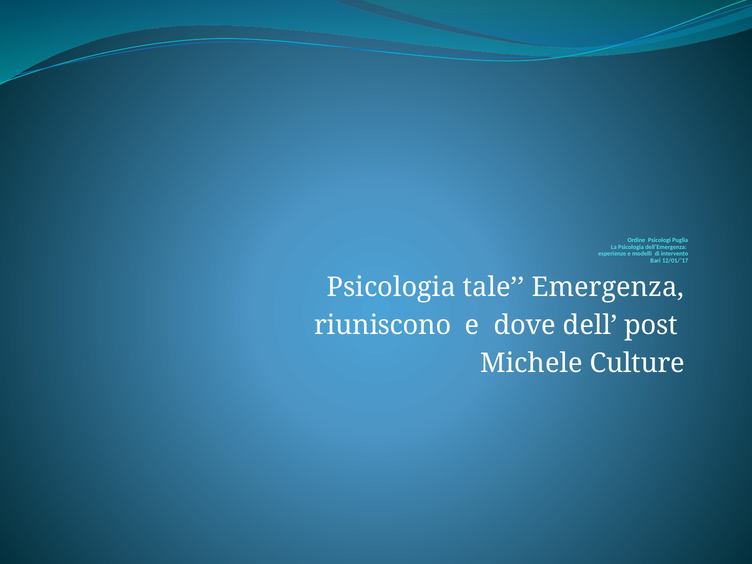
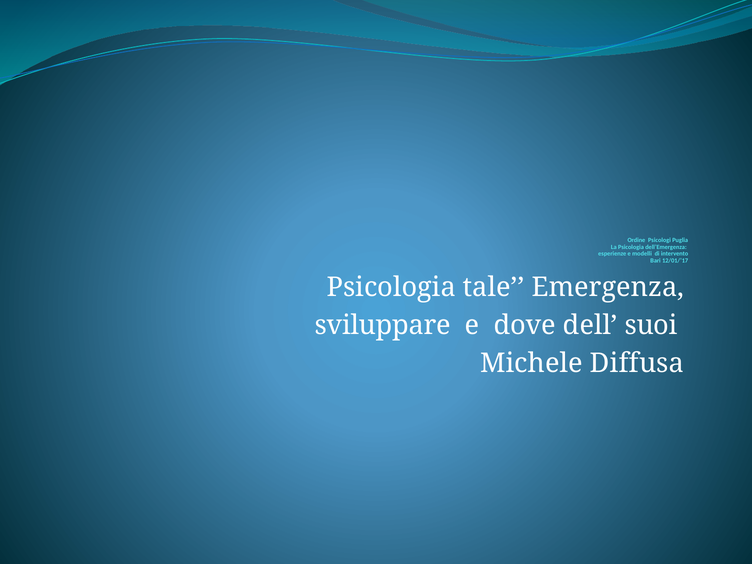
riuniscono: riuniscono -> sviluppare (383, 325)
post: post -> suoi (651, 325)
Culture: Culture -> Diffusa (637, 363)
